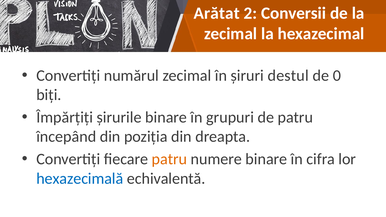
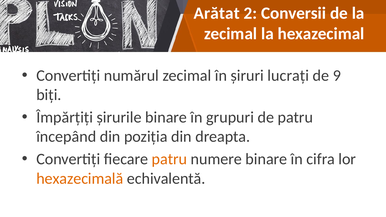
destul: destul -> lucrați (288, 76)
0: 0 -> 9 (337, 76)
hexazecimală colour: blue -> orange (80, 179)
